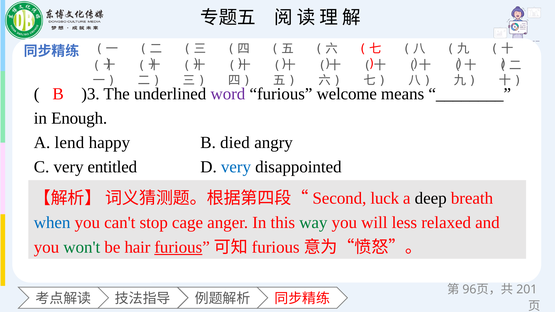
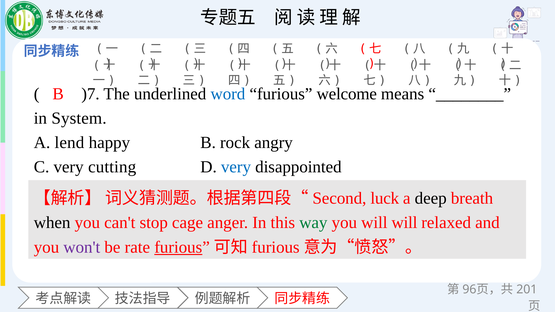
)3: )3 -> )7 (90, 94)
word colour: purple -> blue (228, 94)
Enough: Enough -> System (79, 118)
died: died -> rock (235, 143)
entitled: entitled -> cutting (112, 167)
when colour: blue -> black (52, 223)
will less: less -> will (404, 223)
won't colour: green -> purple (82, 247)
hair: hair -> rate (137, 247)
